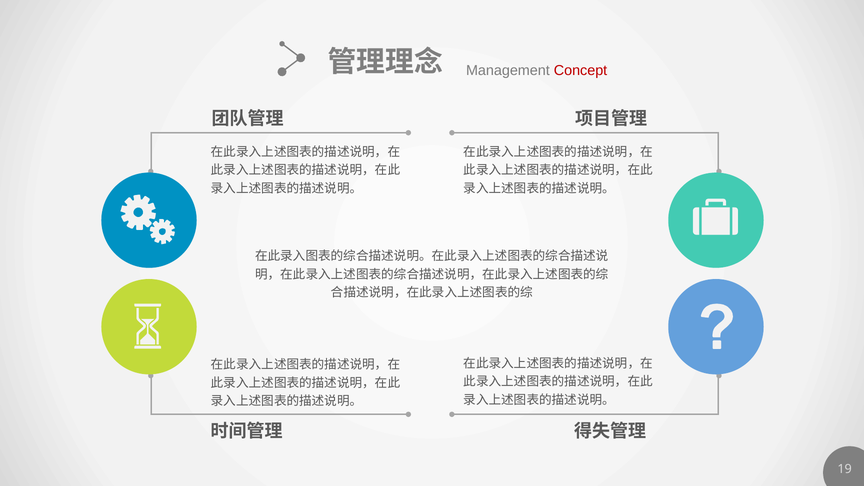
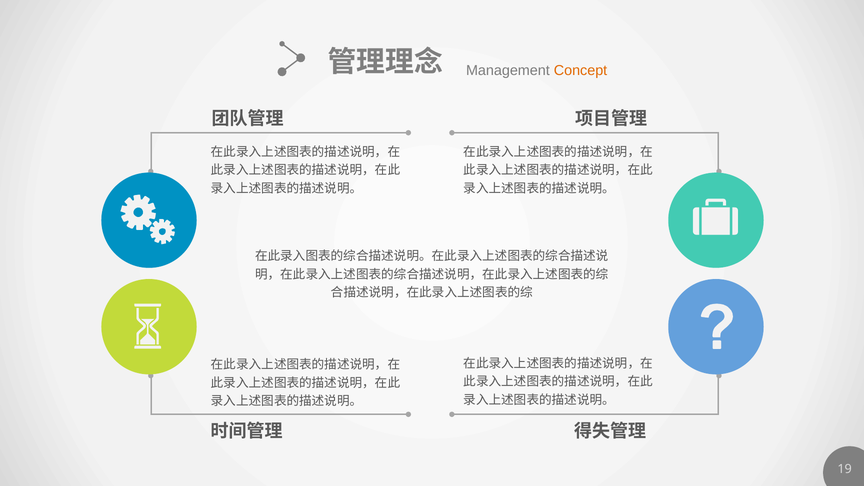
Concept colour: red -> orange (581, 70)
